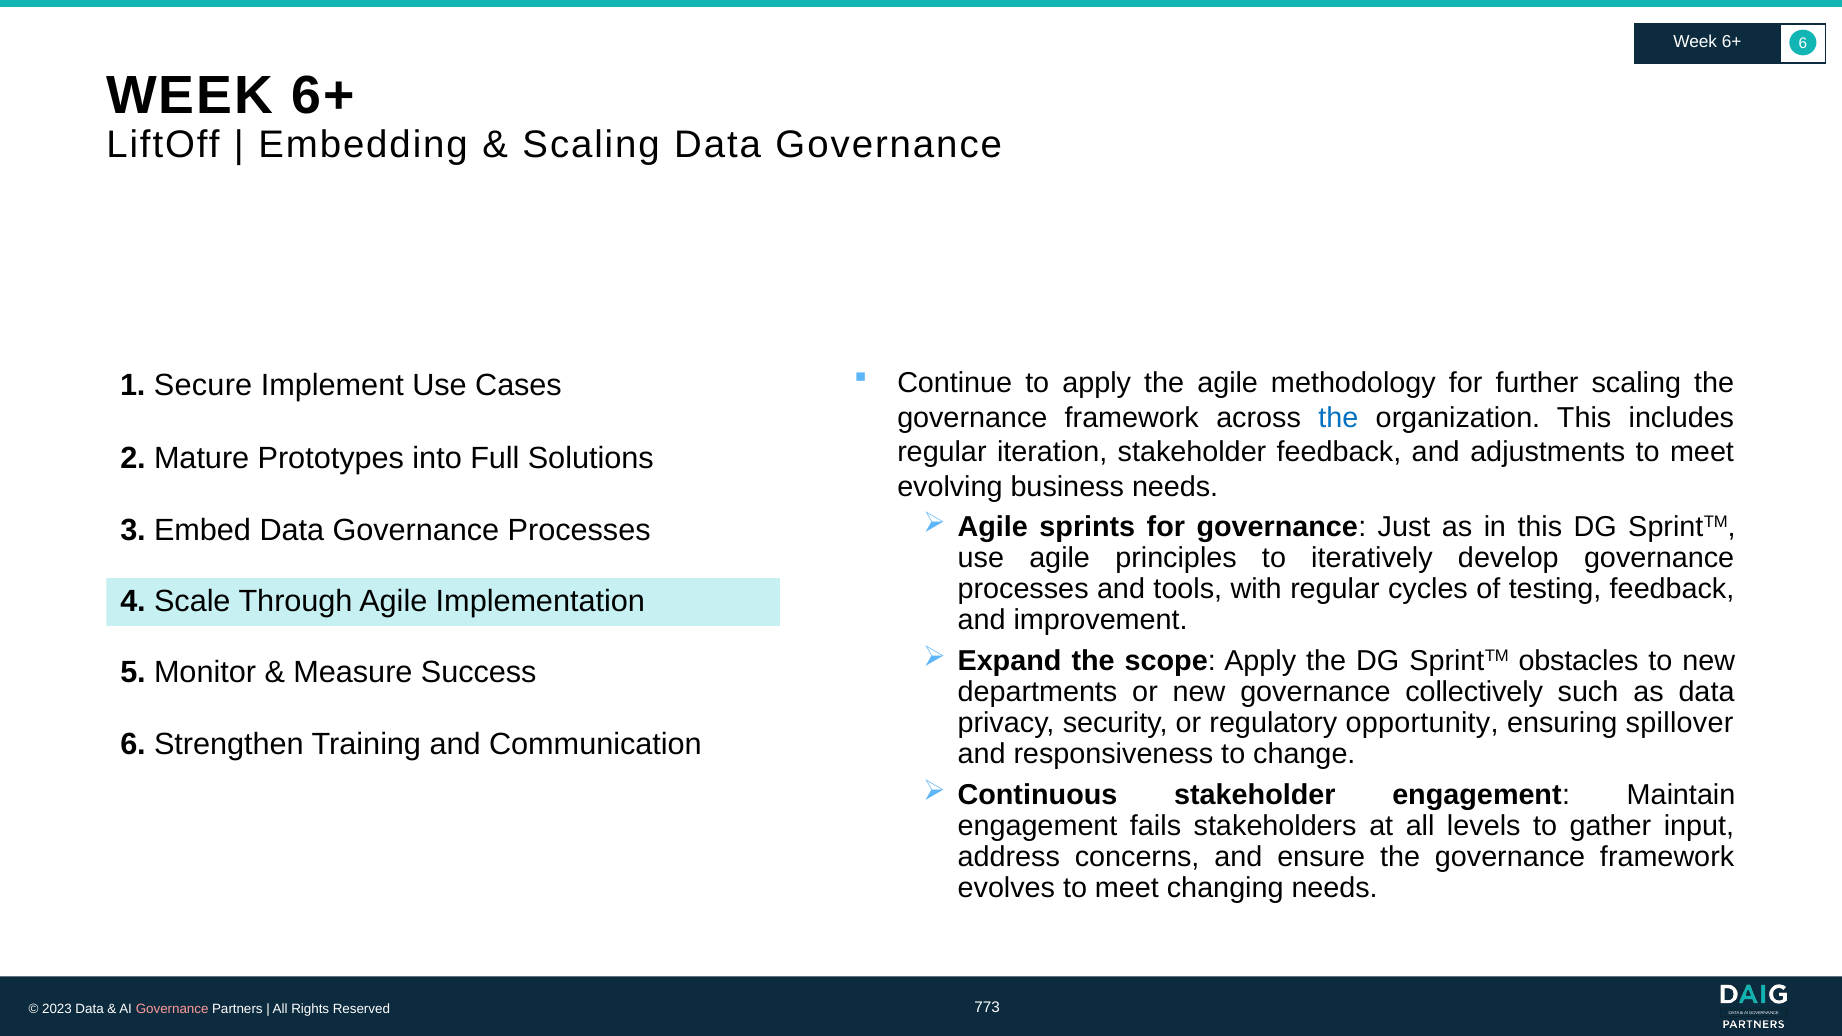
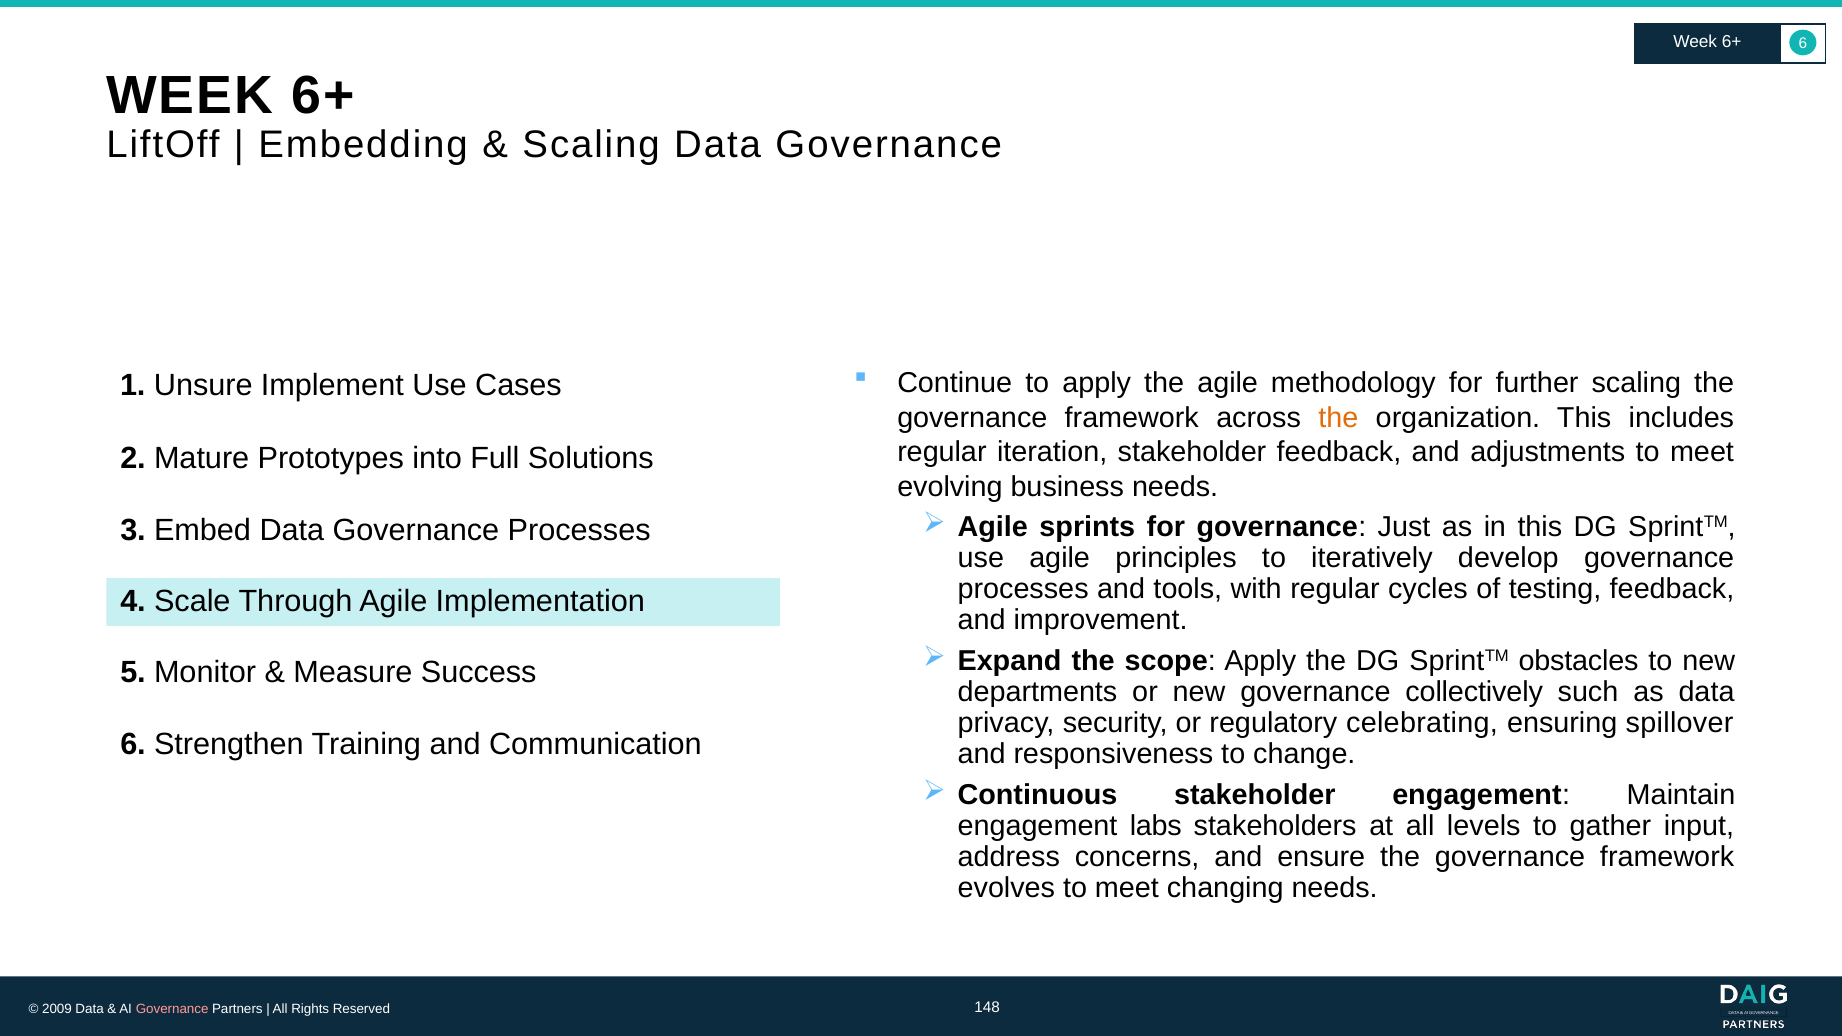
Secure: Secure -> Unsure (203, 386)
the colour: blue -> orange (1338, 418)
opportunity: opportunity -> celebrating (1422, 723)
fails: fails -> labs (1156, 826)
2023: 2023 -> 2009 (57, 1009)
773: 773 -> 148 (987, 1007)
